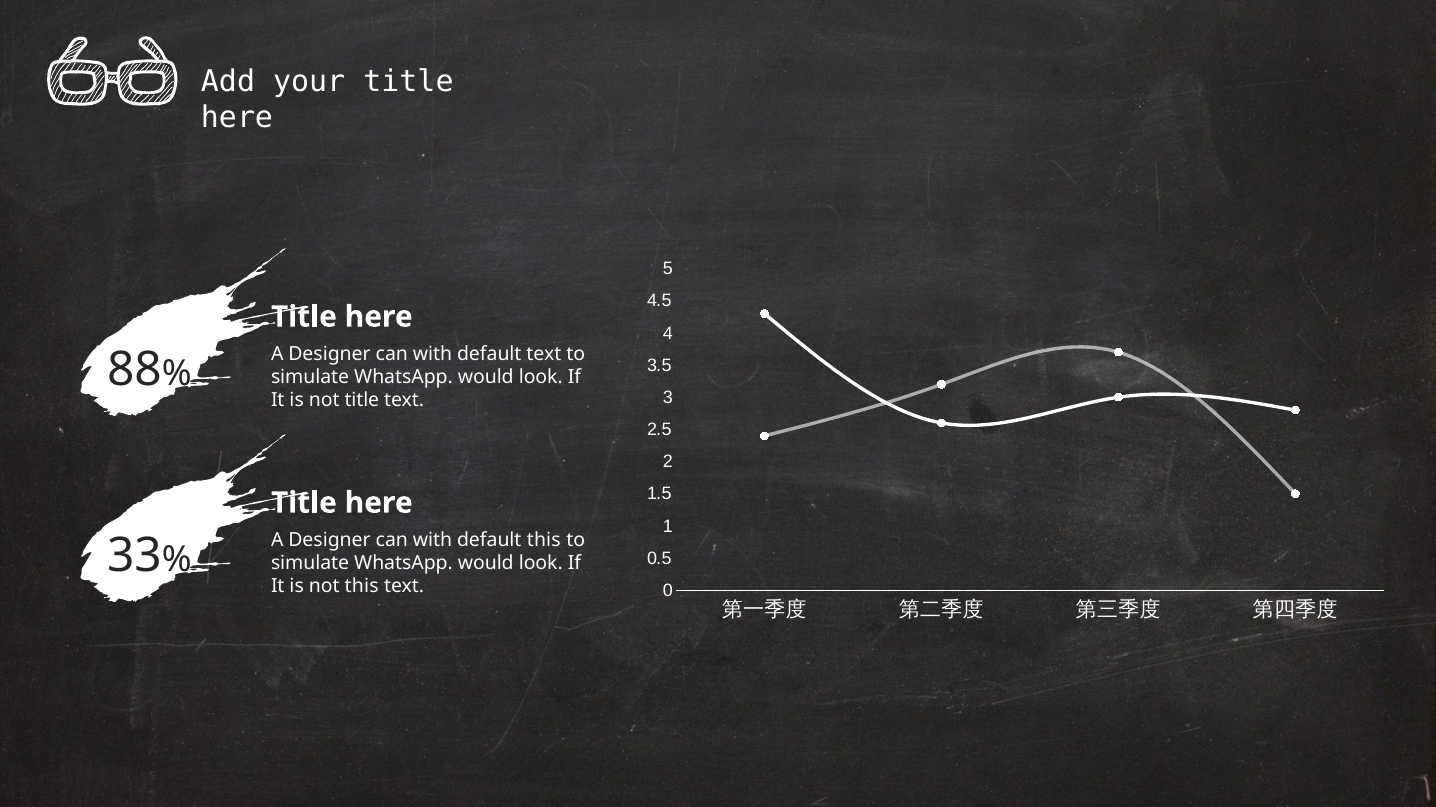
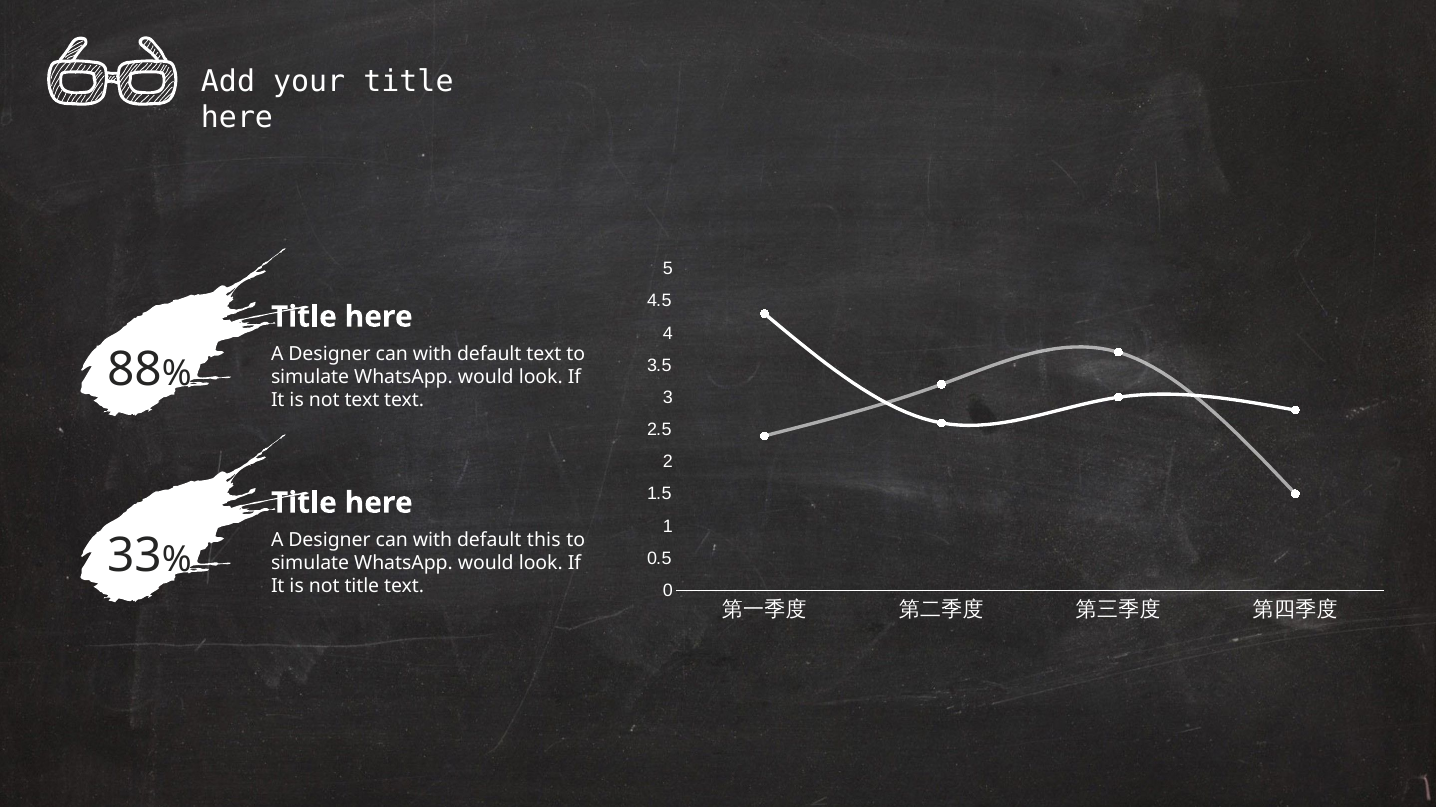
not title: title -> text (362, 401)
not this: this -> title (362, 587)
